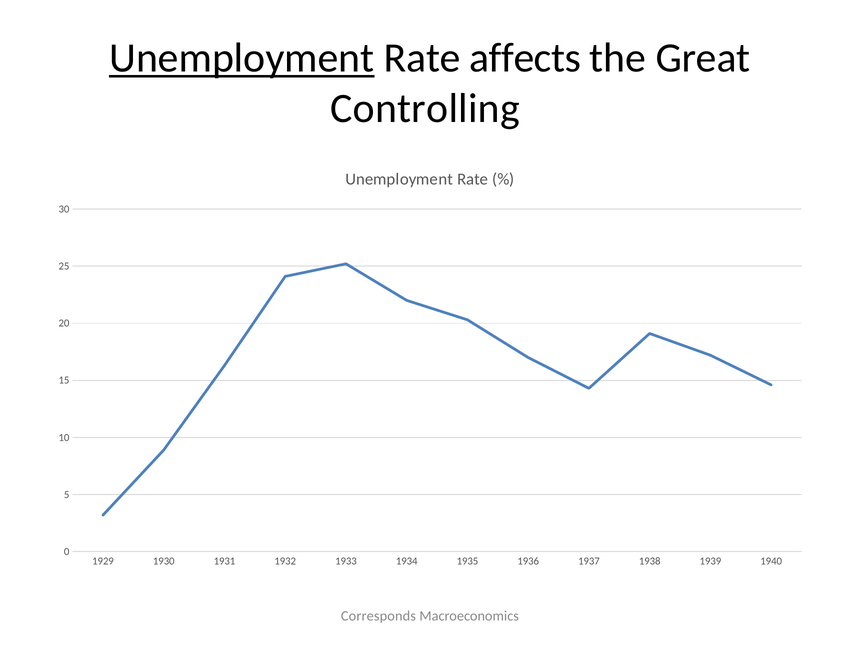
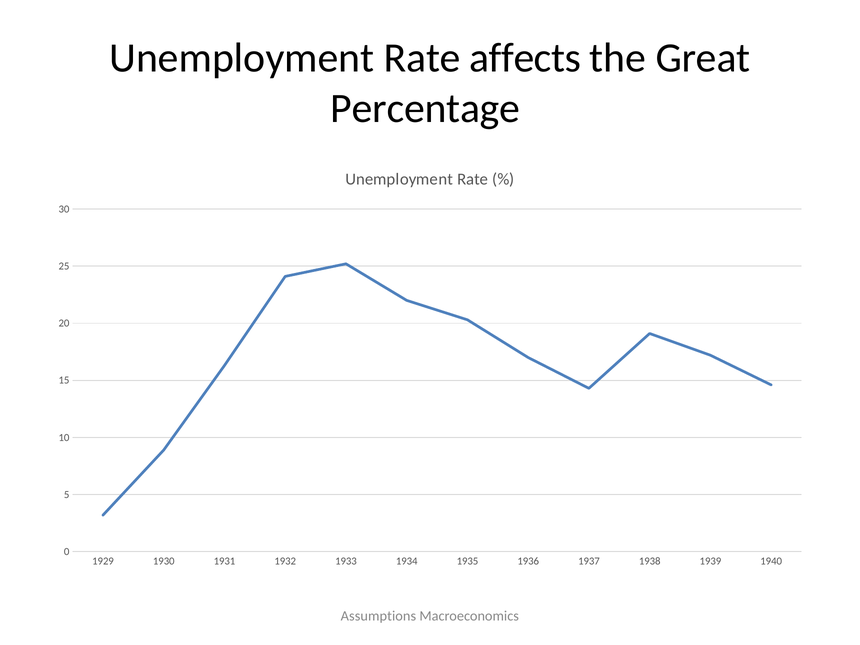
Unemployment underline: present -> none (242, 58)
Controlling: Controlling -> Percentage (425, 108)
Corresponds: Corresponds -> Assumptions (378, 616)
